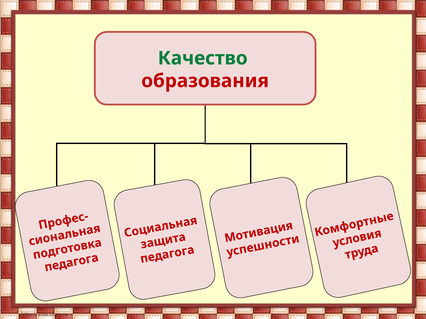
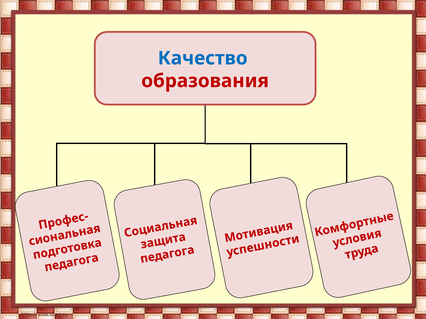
Качество colour: green -> blue (203, 58)
